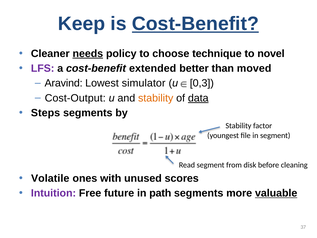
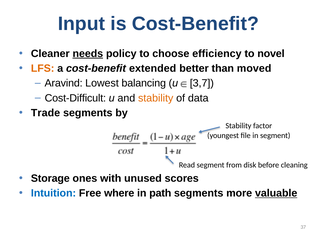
Keep: Keep -> Input (81, 24)
Cost-Benefit underline: present -> none (195, 24)
technique: technique -> efficiency (217, 54)
LFS colour: purple -> orange (43, 68)
simulator: simulator -> balancing (144, 83)
0,3: 0,3 -> 3,7 (202, 83)
Cost-Output: Cost-Output -> Cost-Difficult (75, 98)
data underline: present -> none (198, 98)
Steps: Steps -> Trade (46, 113)
Volatile: Volatile -> Storage (50, 178)
Intuition colour: purple -> blue (53, 193)
future: future -> where (119, 193)
